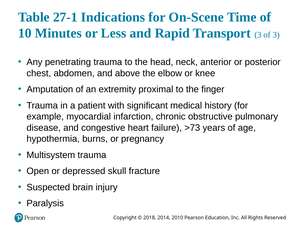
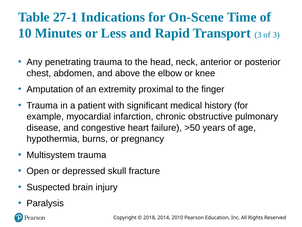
>73: >73 -> >50 (192, 127)
